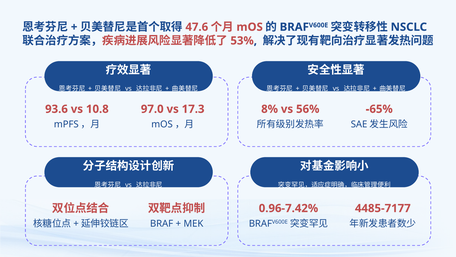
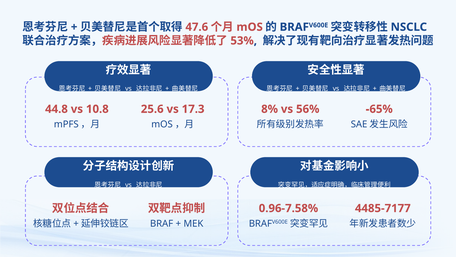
93.6: 93.6 -> 44.8 (56, 109)
97.0: 97.0 -> 25.6 (152, 109)
0.96-7.42%: 0.96-7.42% -> 0.96-7.58% (288, 208)
